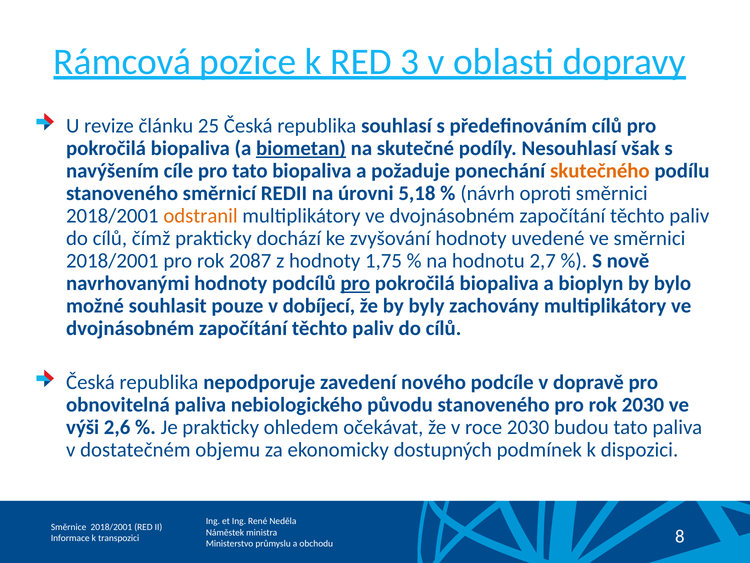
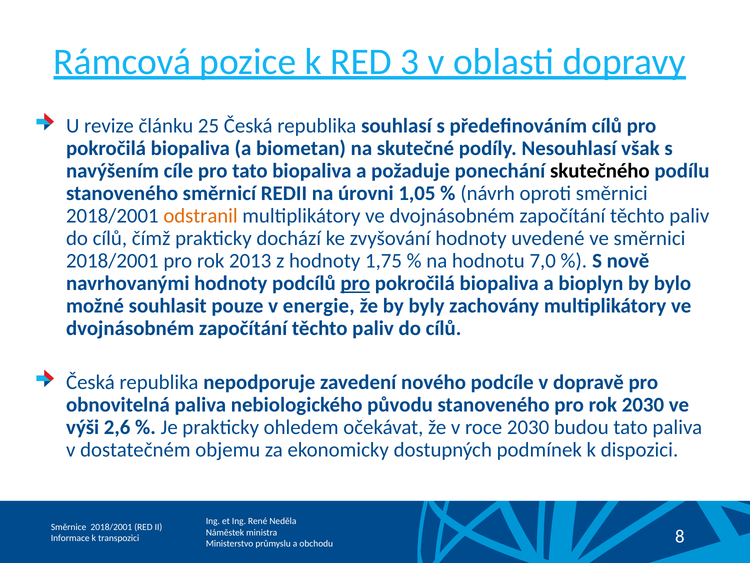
biometan underline: present -> none (301, 148)
skutečného colour: orange -> black (600, 171)
5,18: 5,18 -> 1,05 (417, 193)
2087: 2087 -> 2013 (250, 261)
2,7: 2,7 -> 7,0 (543, 261)
dobíjecí: dobíjecí -> energie (319, 306)
